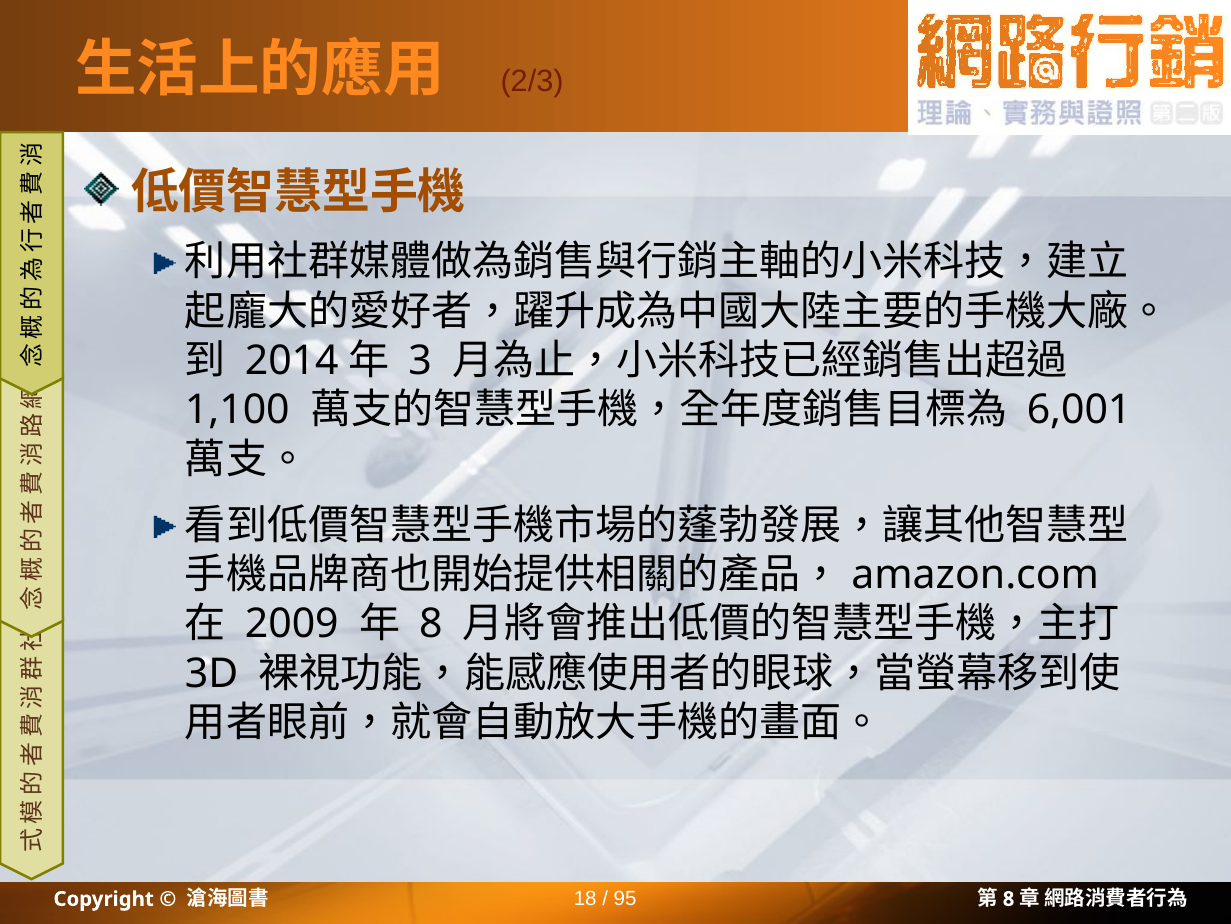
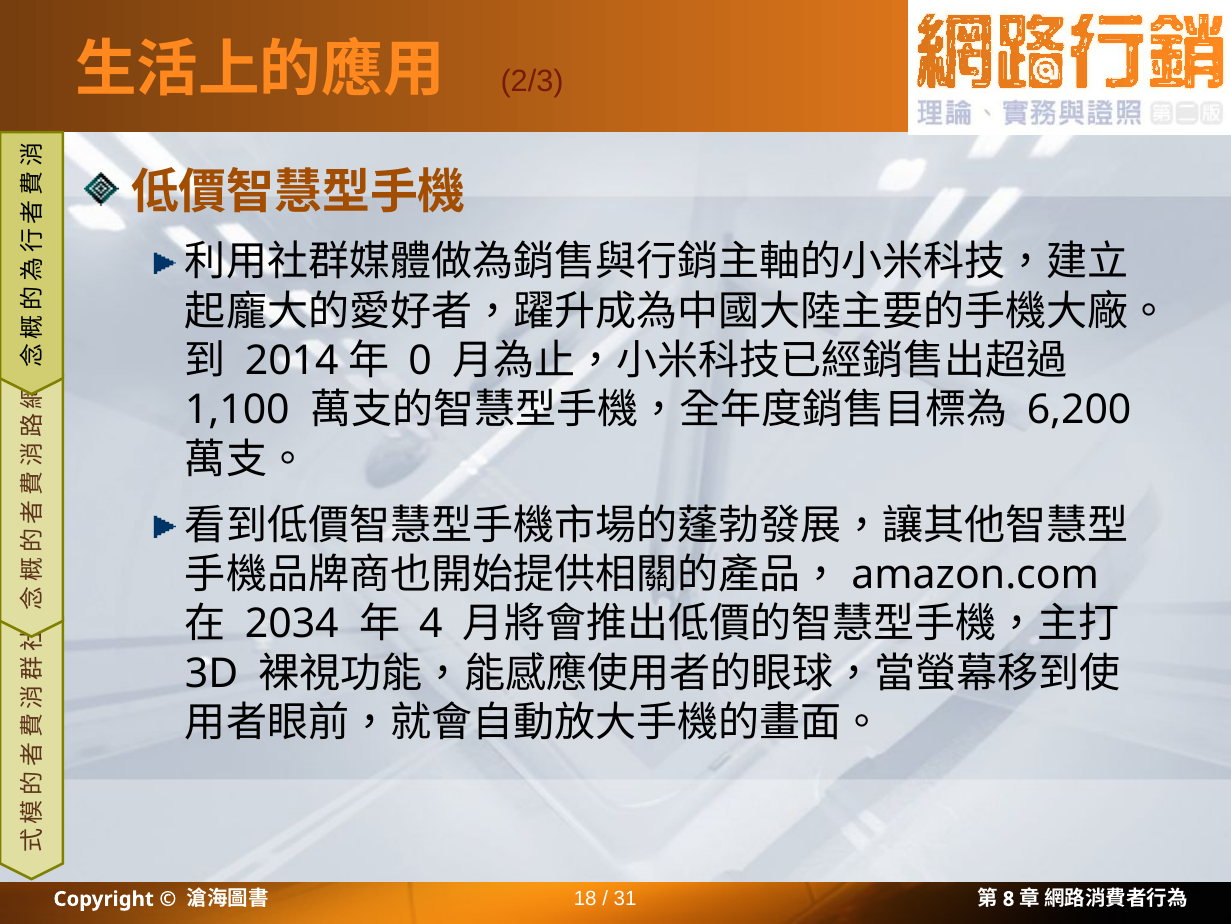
3: 3 -> 0 (420, 361)
6,001: 6,001 -> 6,200 (1079, 410)
2009: 2009 -> 2034 (292, 624)
8: 8 -> 4 (431, 624)
95: 95 -> 31 (625, 898)
